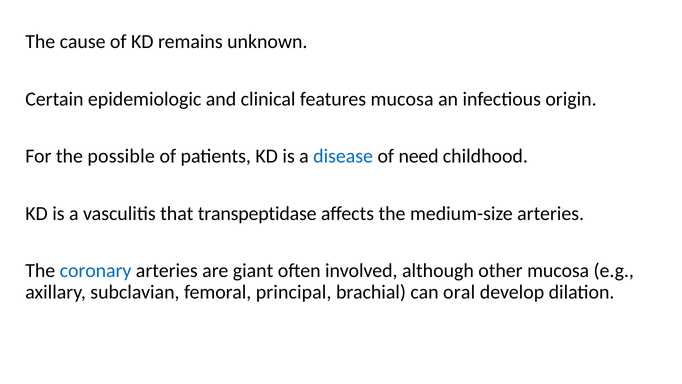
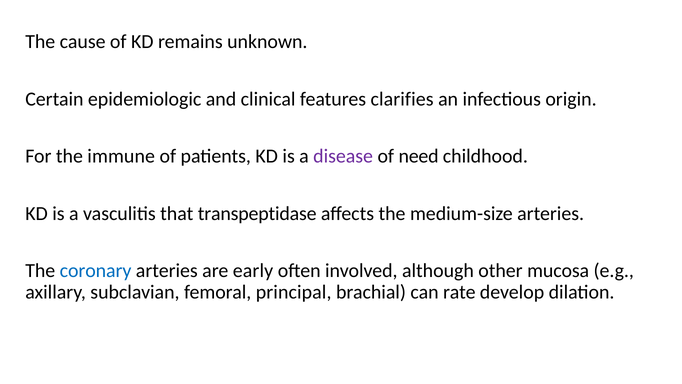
features mucosa: mucosa -> clarifies (402, 99)
possible: possible -> immune (121, 156)
disease colour: blue -> purple (343, 156)
giant: giant -> early (253, 271)
oral: oral -> rate (459, 292)
